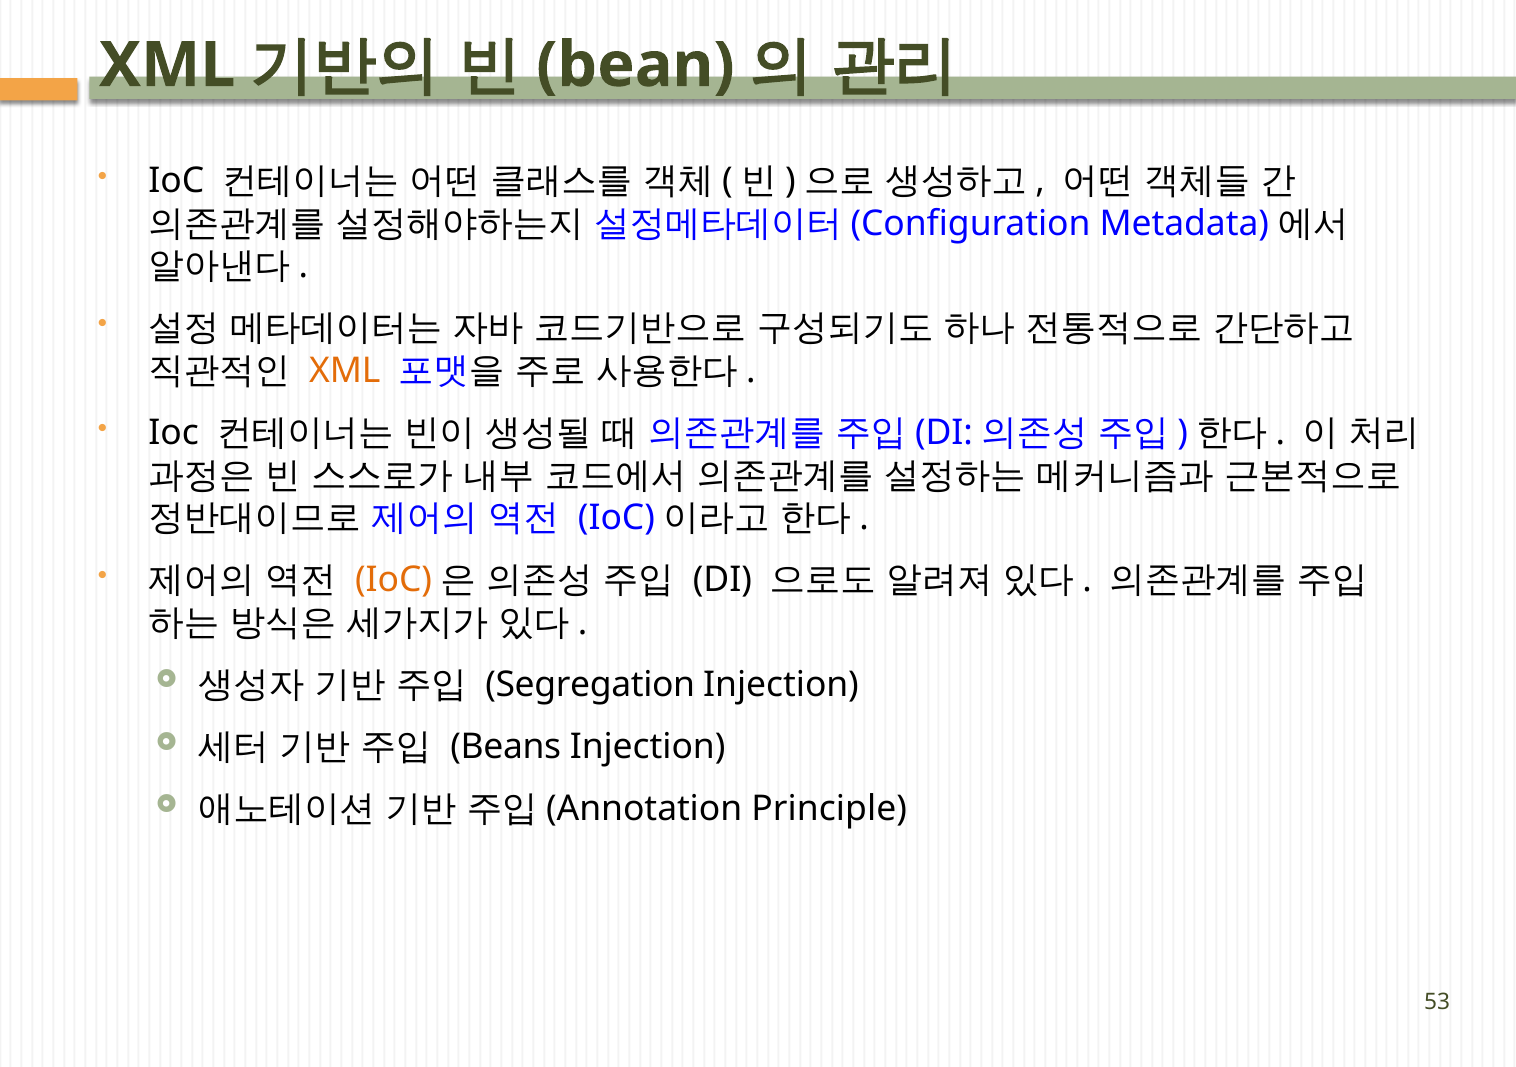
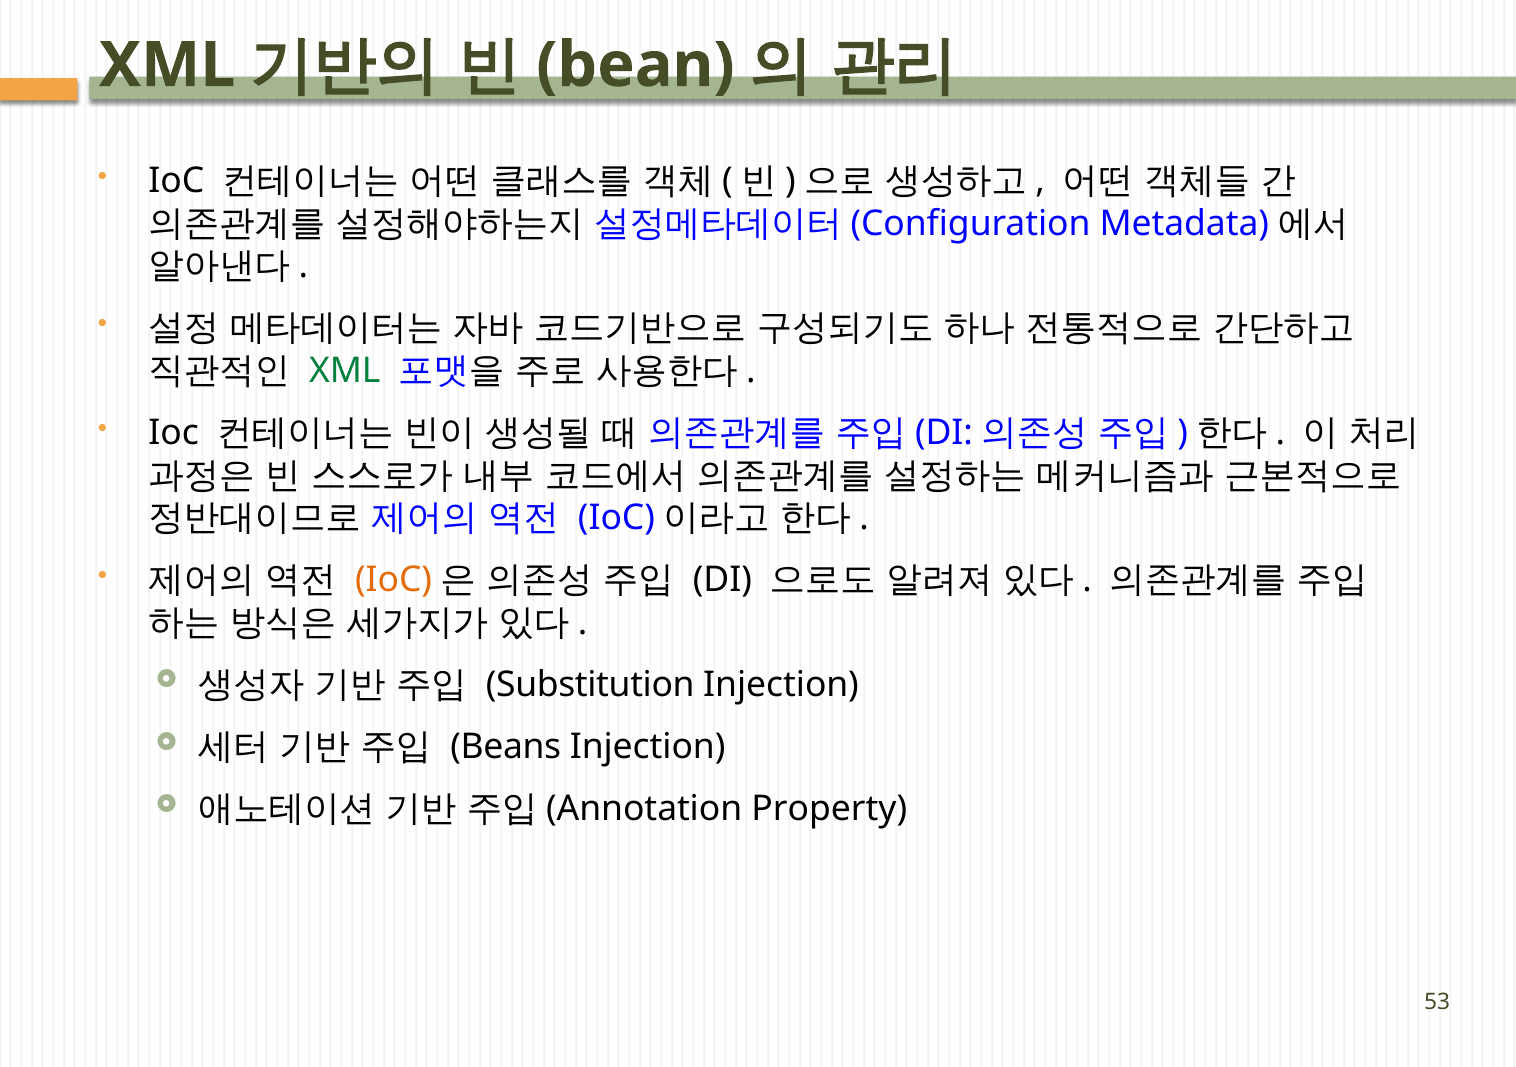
XML colour: orange -> green (345, 371)
Segregation: Segregation -> Substitution (590, 684)
Principle: Principle -> Property (829, 809)
